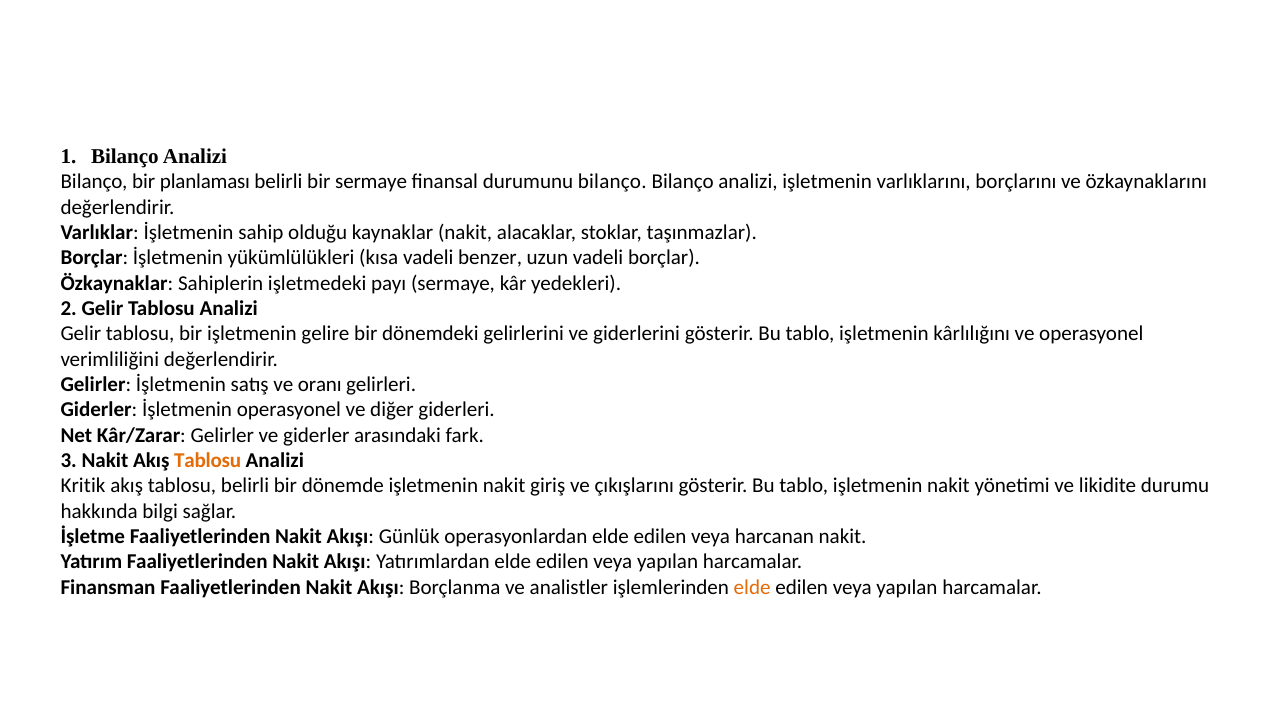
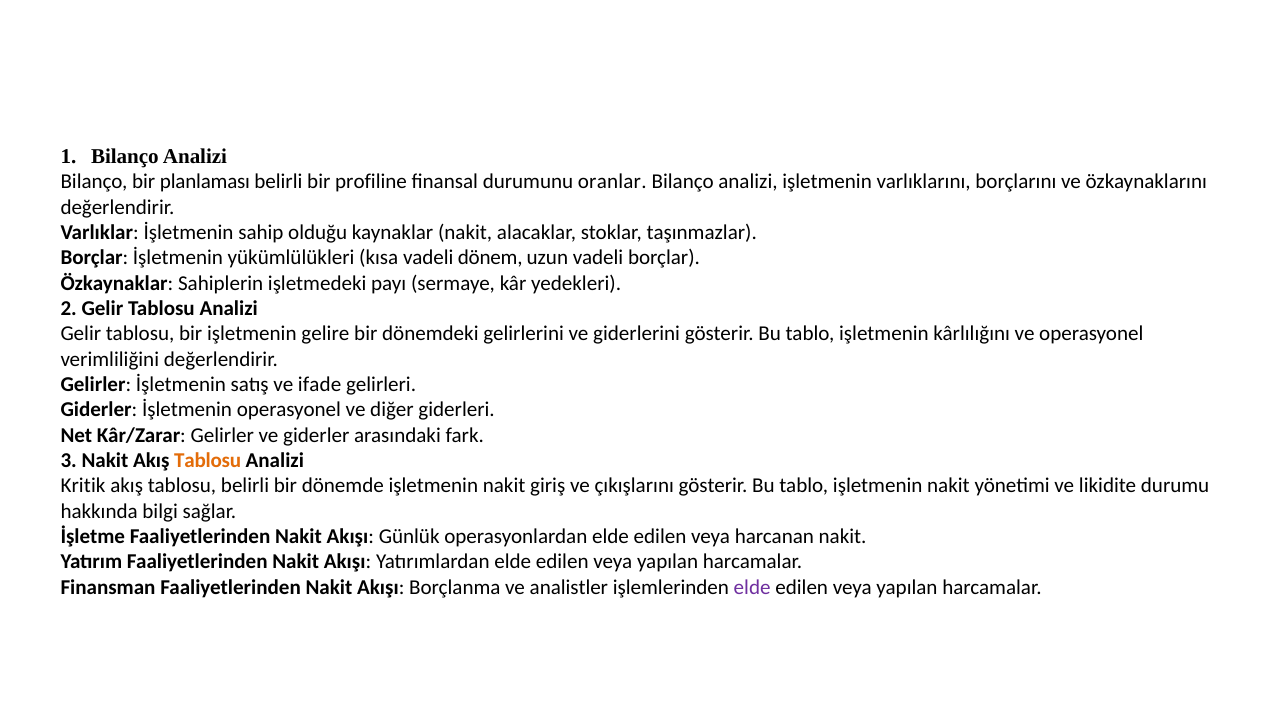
bir sermaye: sermaye -> profiline (371, 182)
durumunu bilanço: bilanço -> oranlar (612, 182)
benzer: benzer -> dönem (490, 258)
oranı: oranı -> ifade (320, 384)
elde colour: orange -> purple (752, 587)
